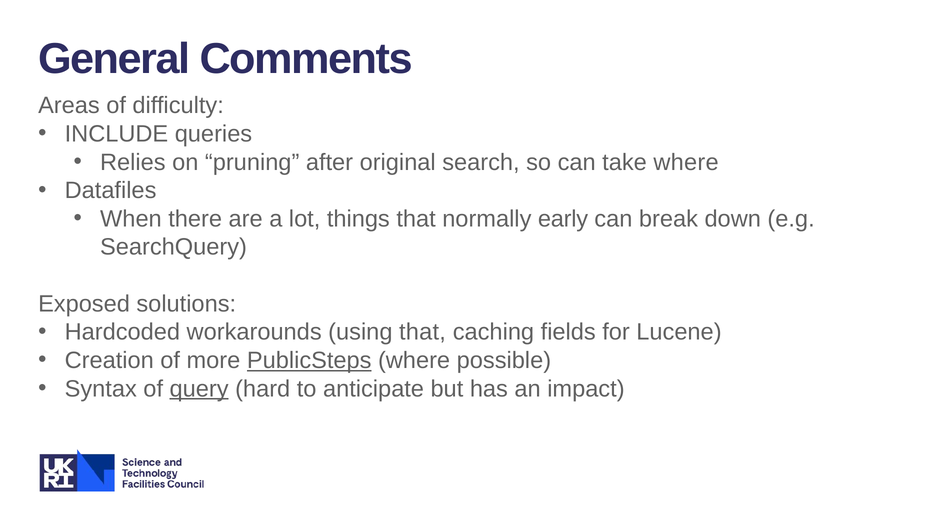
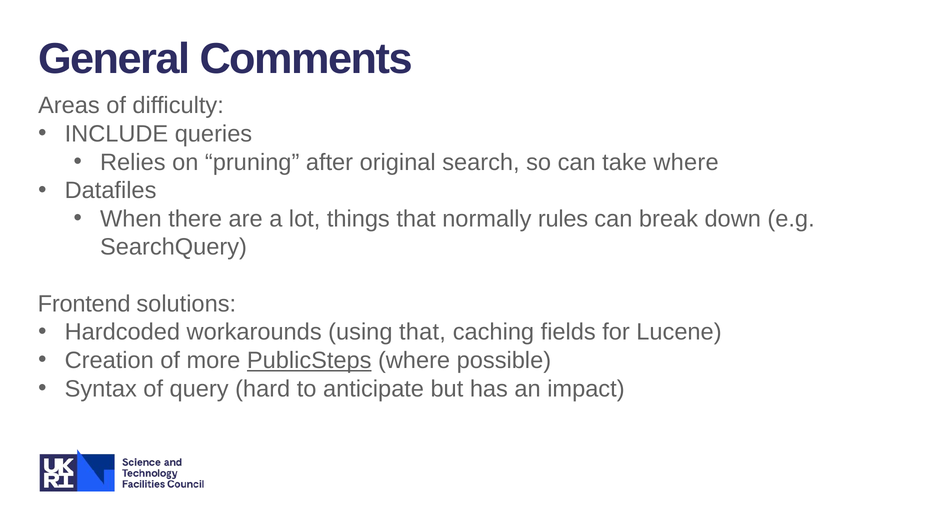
early: early -> rules (563, 219)
Exposed: Exposed -> Frontend (84, 304)
query underline: present -> none (199, 389)
